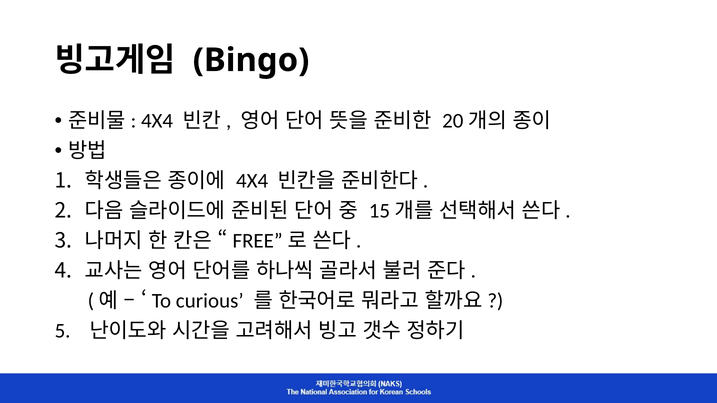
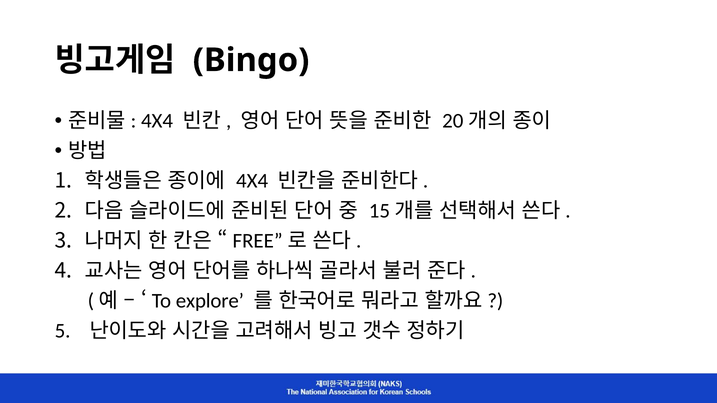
curious: curious -> explore (210, 301)
